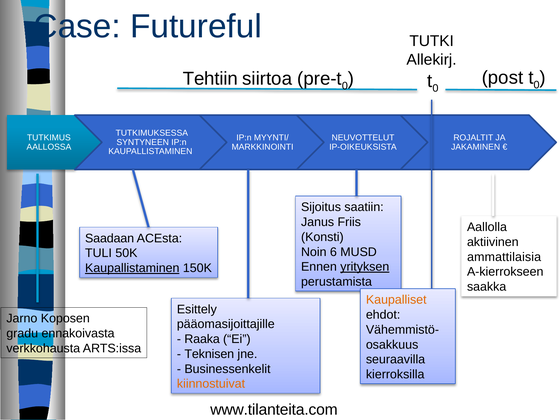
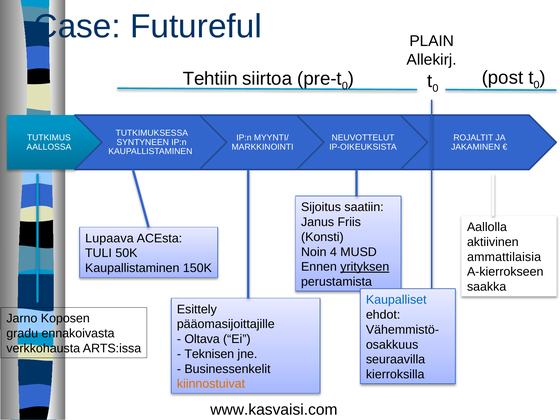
TUTKI: TUTKI -> PLAIN (432, 41)
Saadaan: Saadaan -> Lupaava (109, 238)
6: 6 -> 4 (333, 252)
Kaupallistaminen underline: present -> none (132, 268)
Kaupalliset colour: orange -> blue (396, 300)
Raaka: Raaka -> Oltava (202, 339)
www.tilanteita.com: www.tilanteita.com -> www.kasvaisi.com (274, 410)
